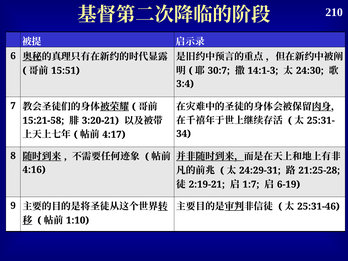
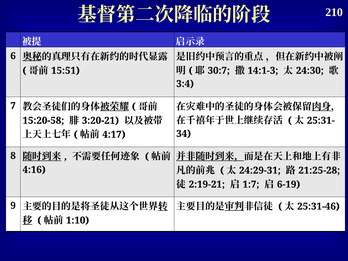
15:21-58: 15:21-58 -> 15:20-58 (43, 121)
